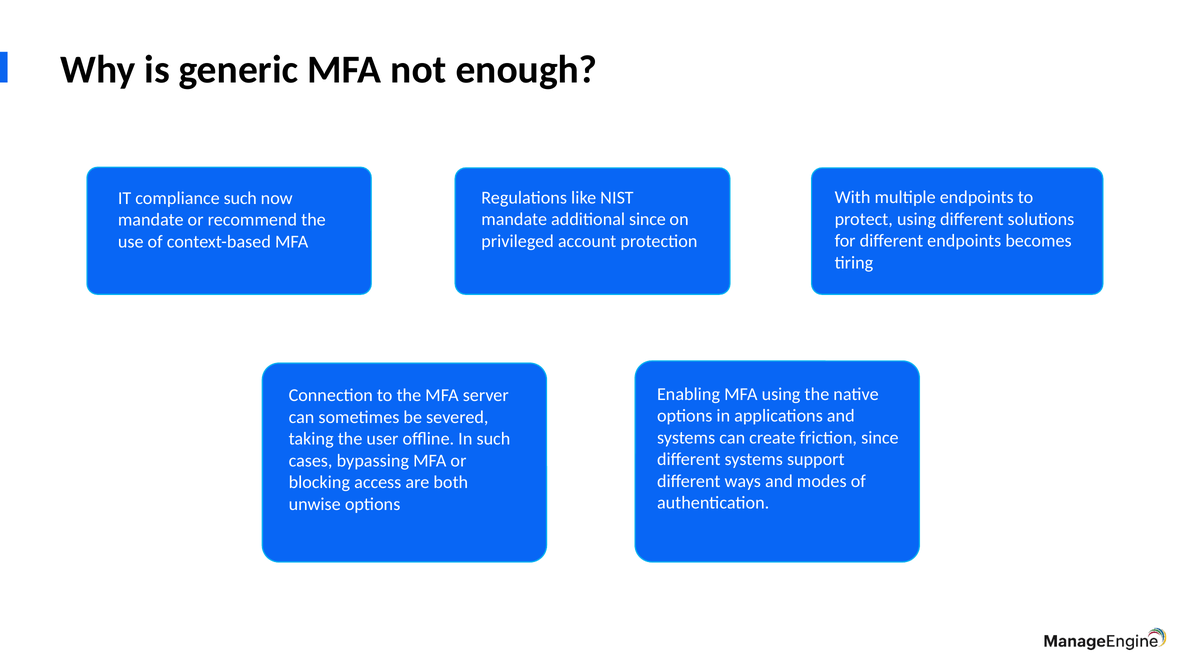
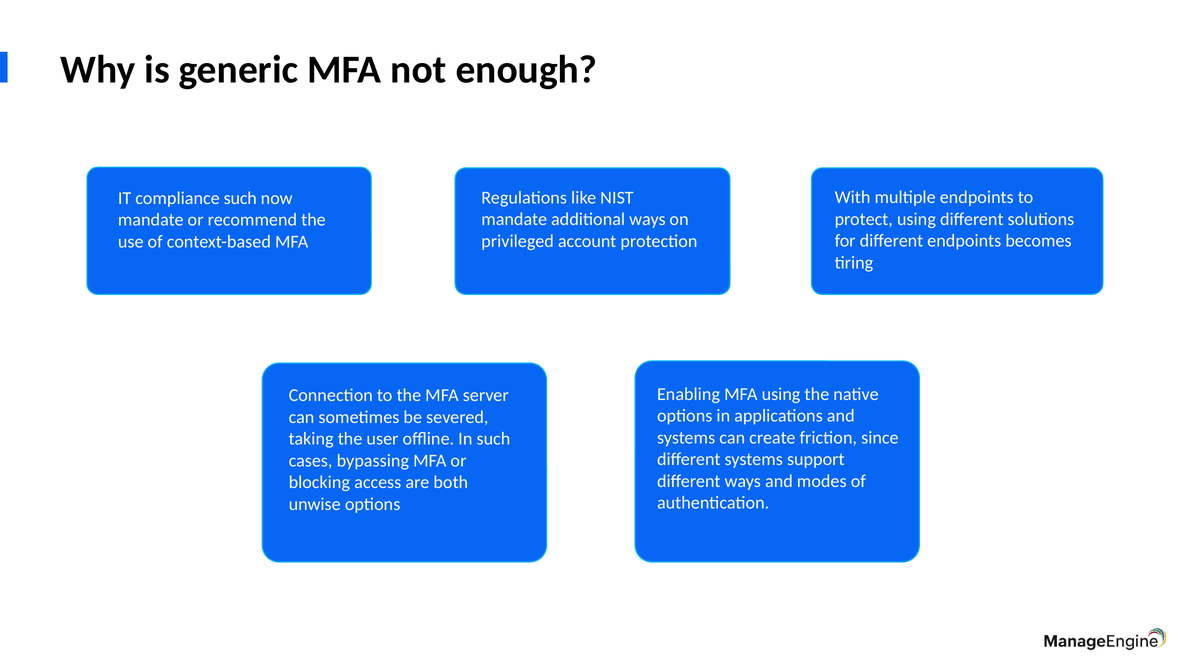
additional since: since -> ways (647, 219)
